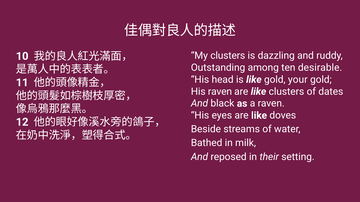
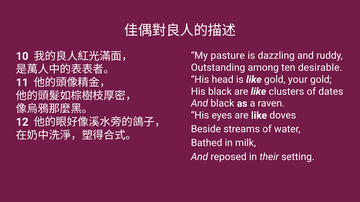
My clusters: clusters -> pasture (228, 56)
His raven: raven -> black (220, 92)
